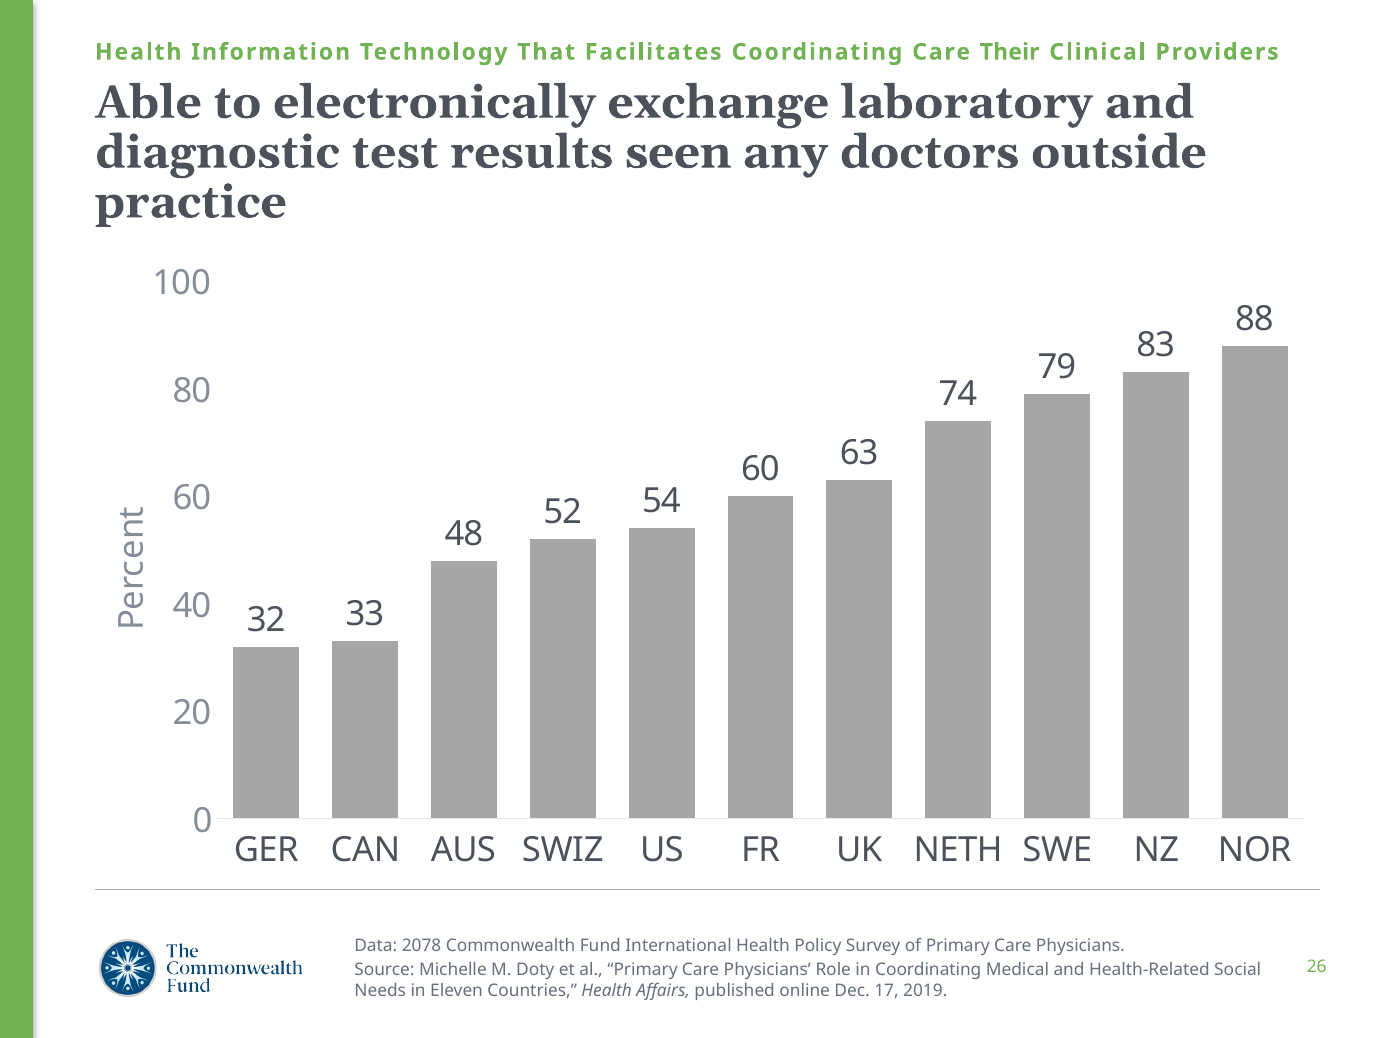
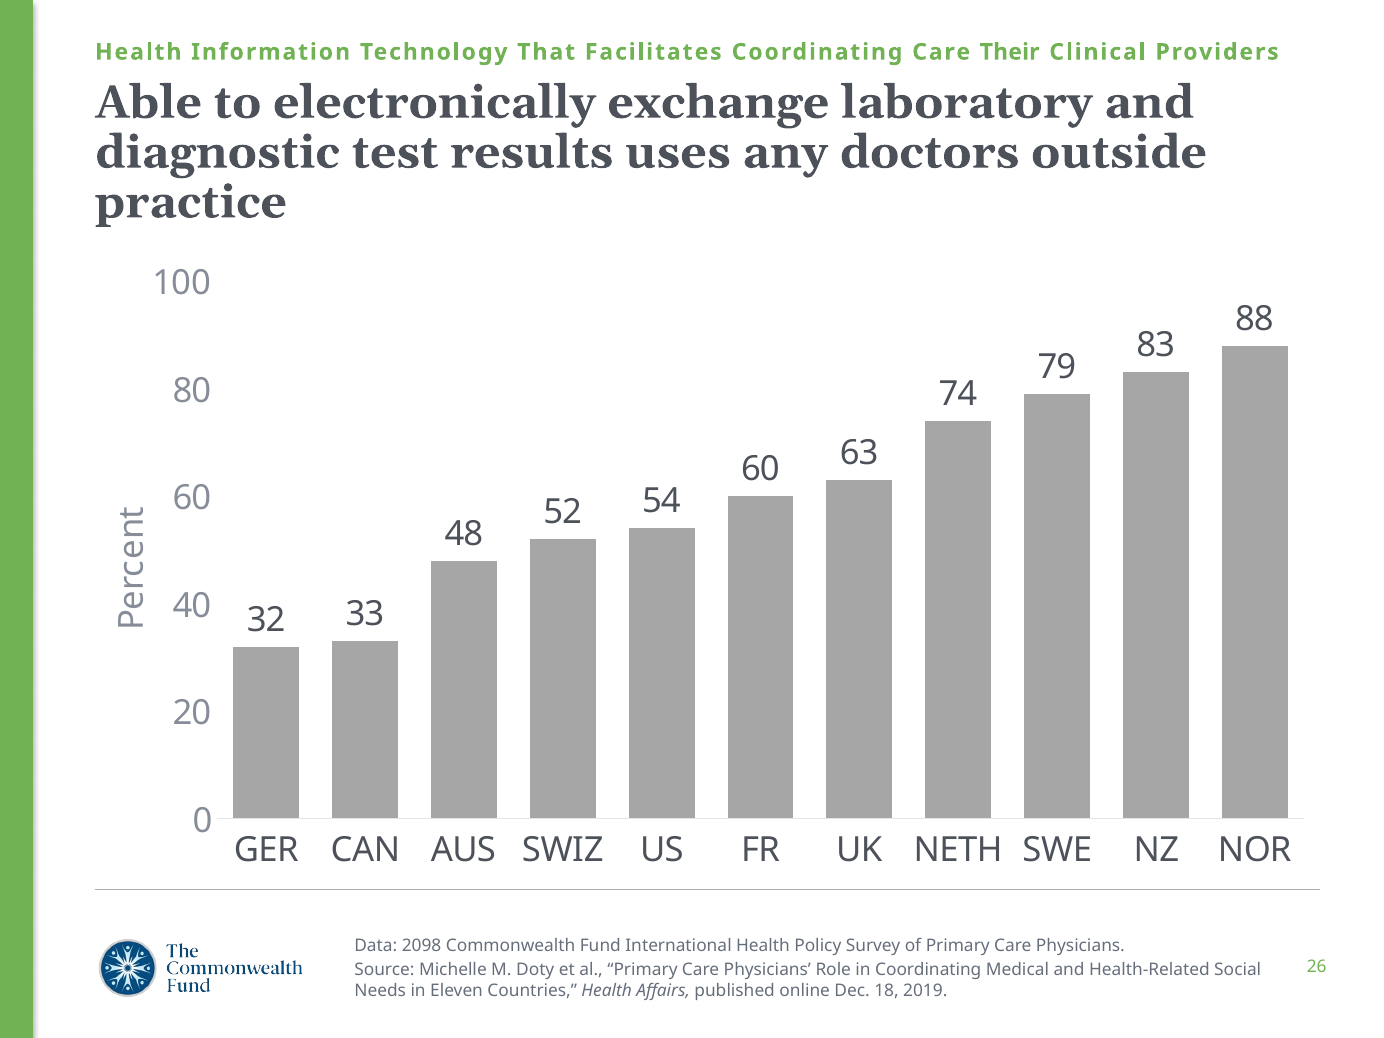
seen: seen -> uses (678, 152)
2078: 2078 -> 2098 (422, 946)
17: 17 -> 18 (887, 991)
